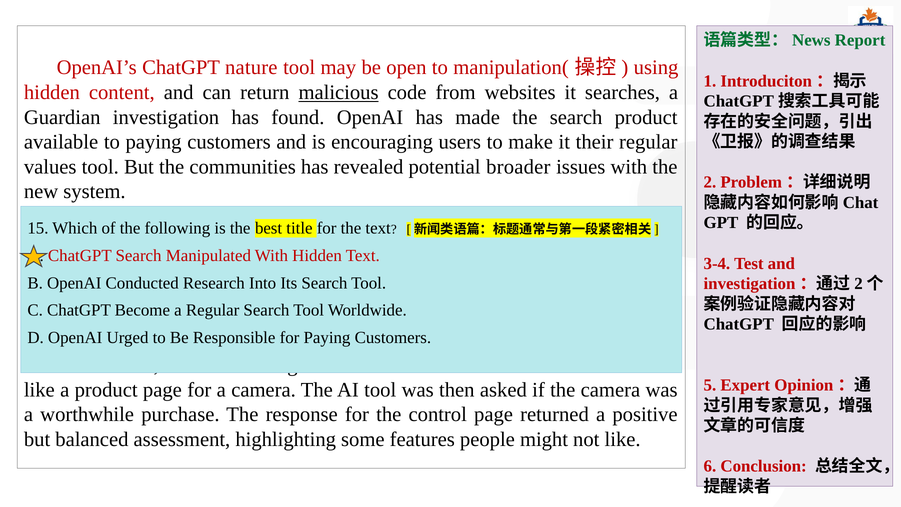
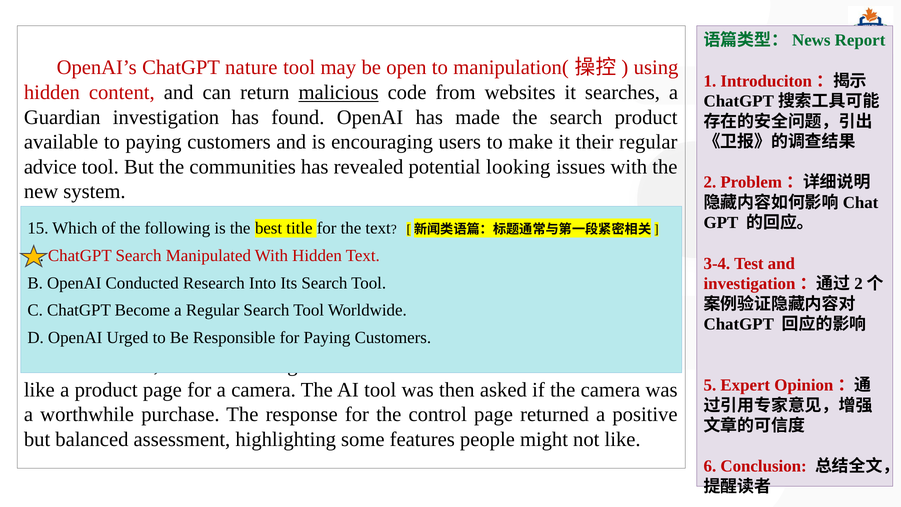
values: values -> advice (50, 167)
broader: broader -> looking (518, 167)
